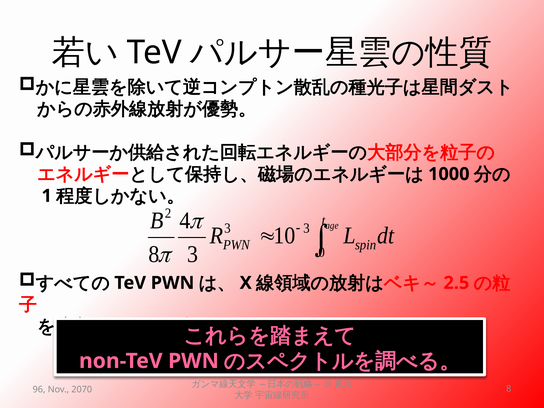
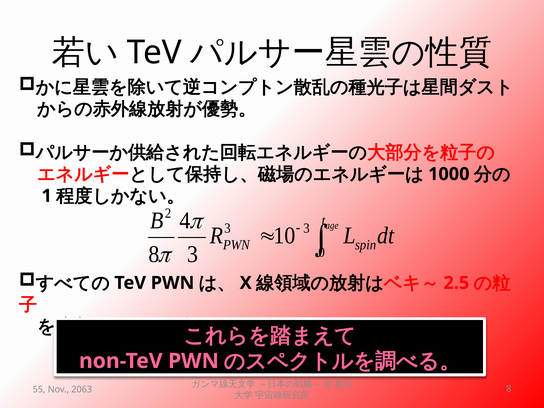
96: 96 -> 55 (39, 390)
2070: 2070 -> 2063 (82, 390)
